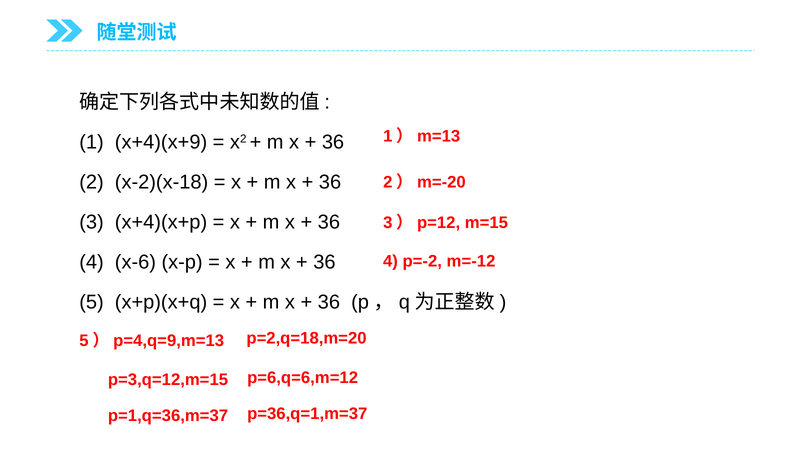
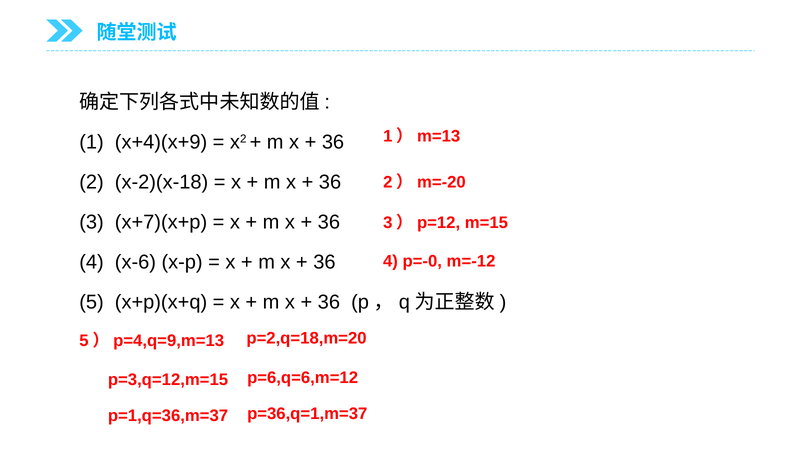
x+4)(x+p: x+4)(x+p -> x+7)(x+p (161, 222)
p=-2: p=-2 -> p=-0 (422, 261)
